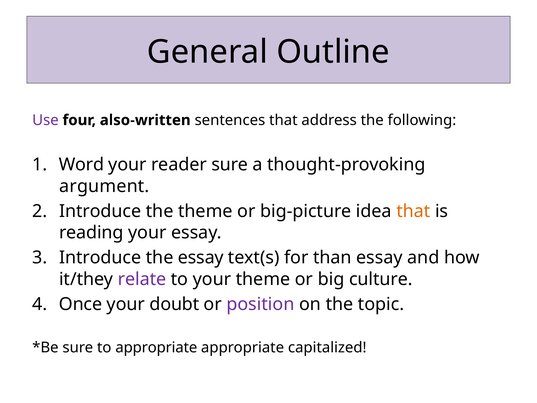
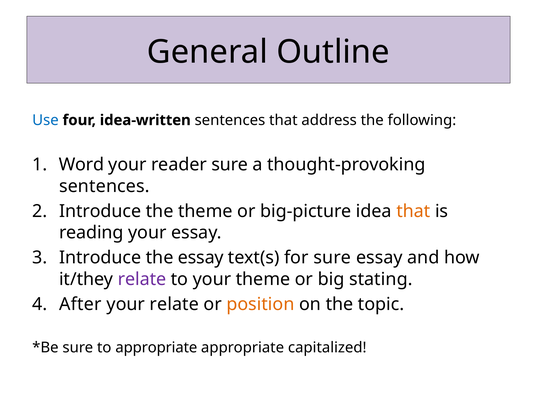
Use colour: purple -> blue (45, 120)
also-written: also-written -> idea-written (145, 120)
argument: argument -> sentences (104, 186)
for than: than -> sure (332, 258)
culture: culture -> stating (381, 279)
Once: Once -> After (80, 304)
your doubt: doubt -> relate (174, 304)
position colour: purple -> orange (260, 304)
